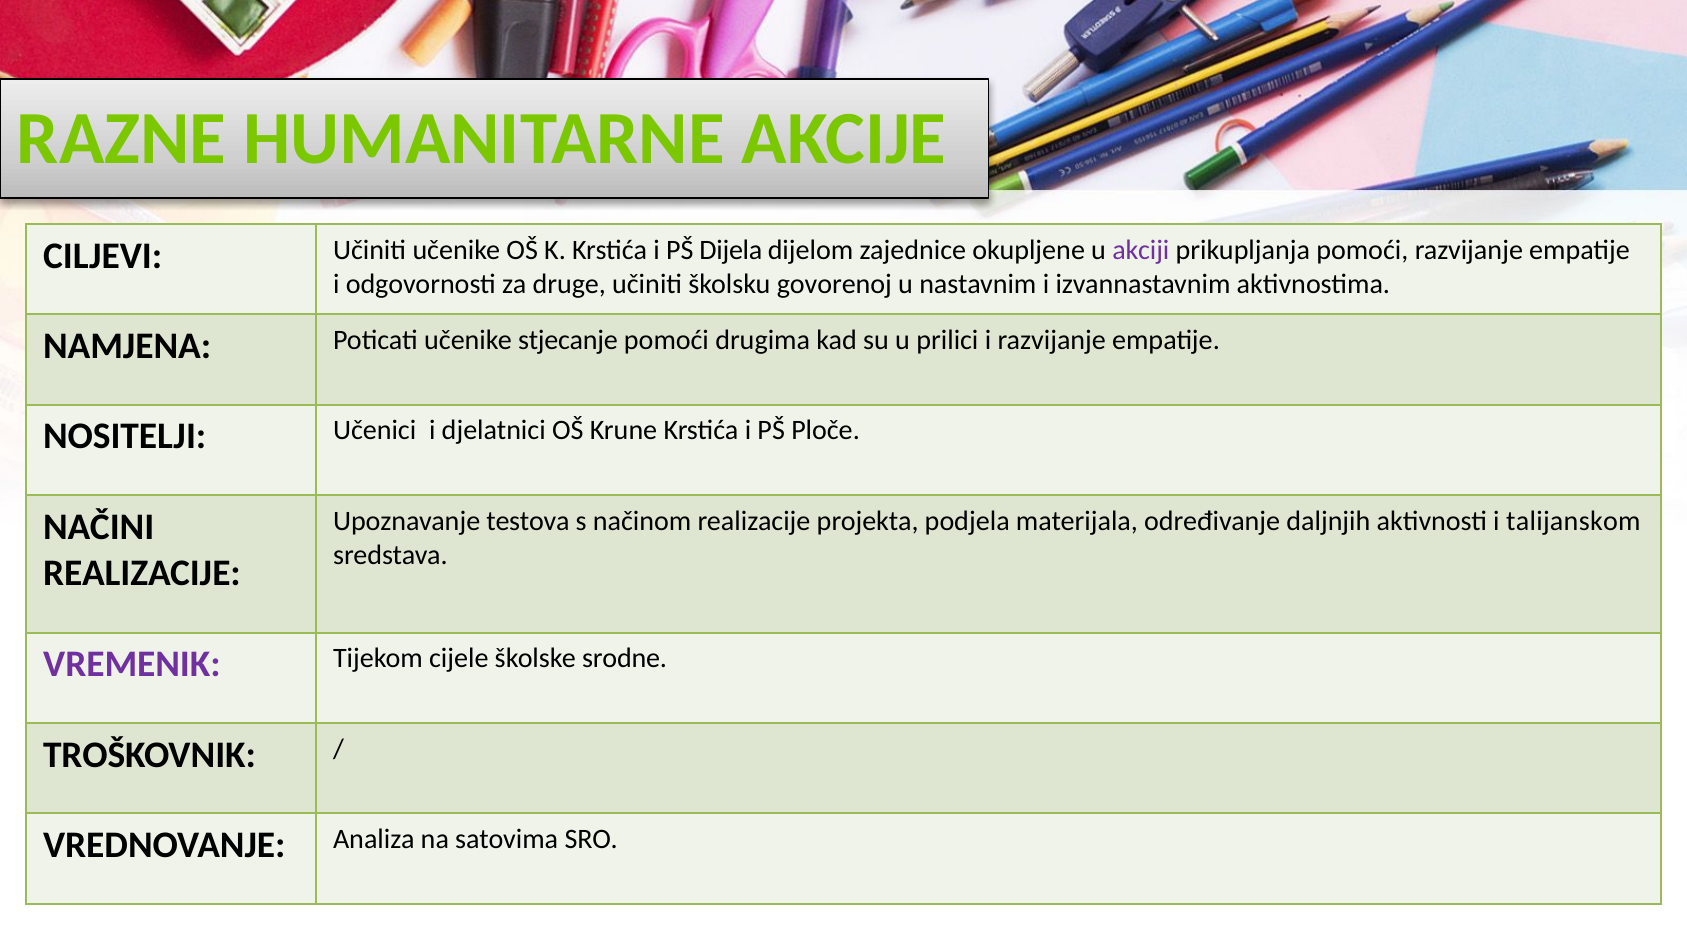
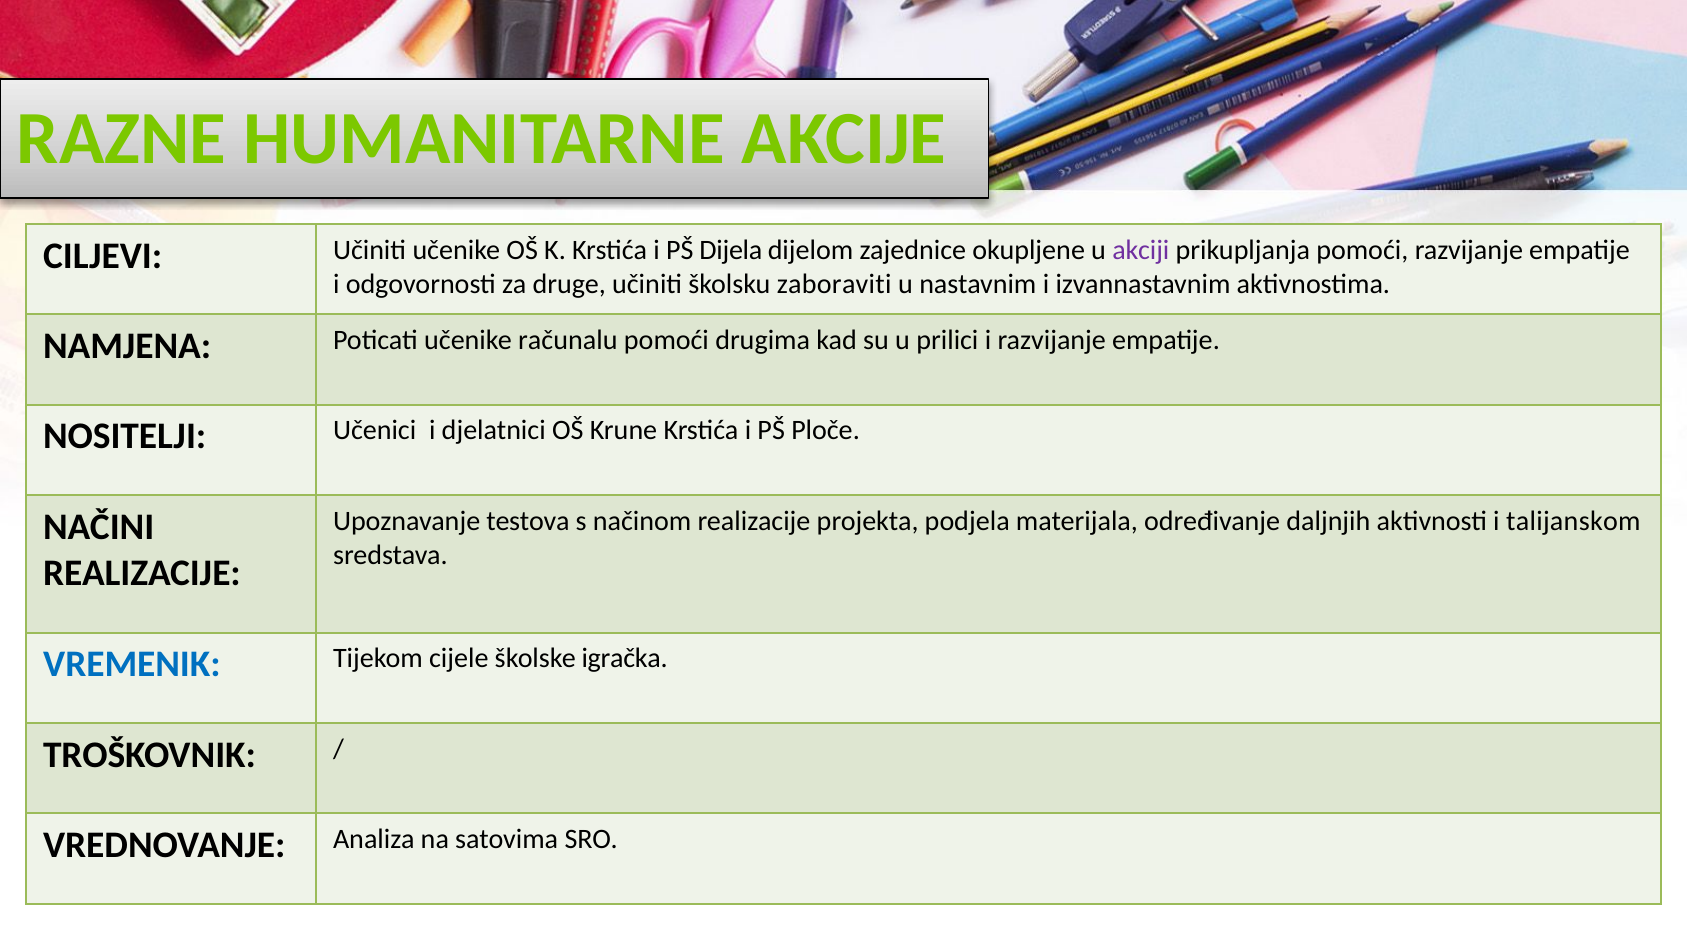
govorenoj: govorenoj -> zaboraviti (834, 284)
stjecanje: stjecanje -> računalu (568, 340)
VREMENIK colour: purple -> blue (132, 664)
srodne: srodne -> igračka (625, 658)
